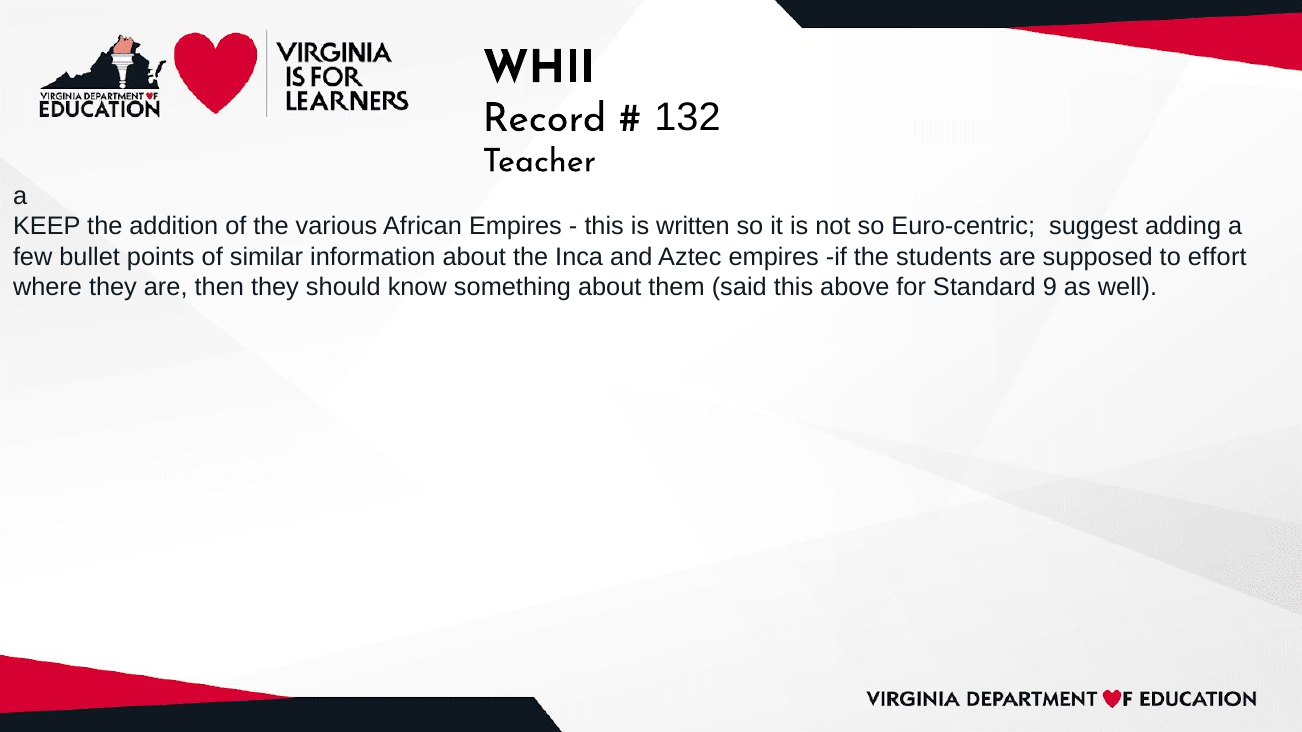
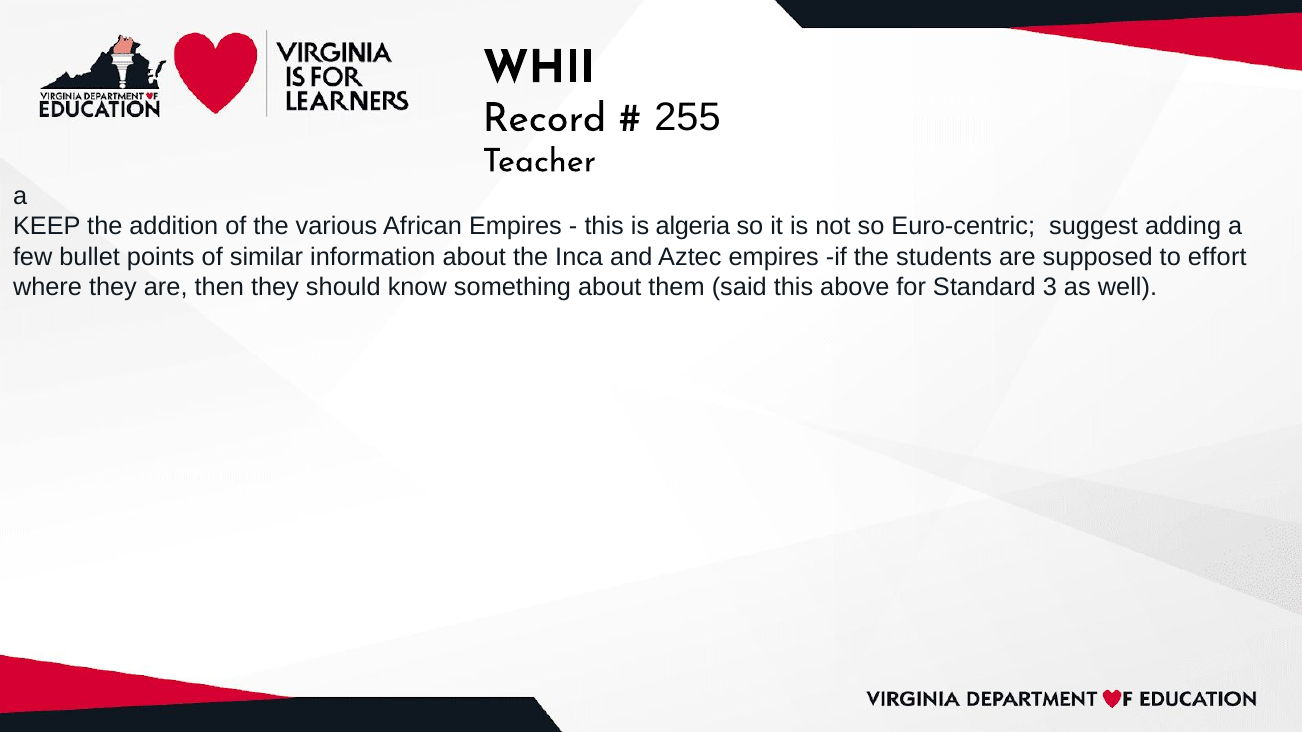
132: 132 -> 255 (688, 118)
written: written -> algeria (693, 227)
9: 9 -> 3 (1050, 287)
